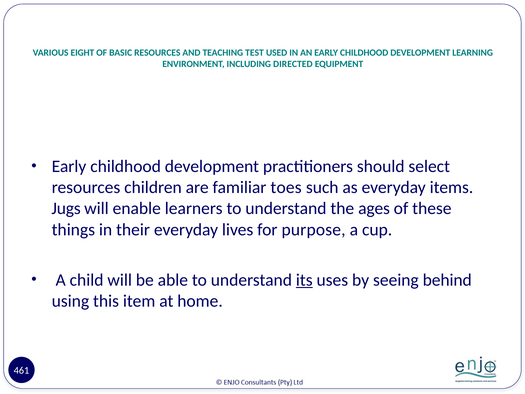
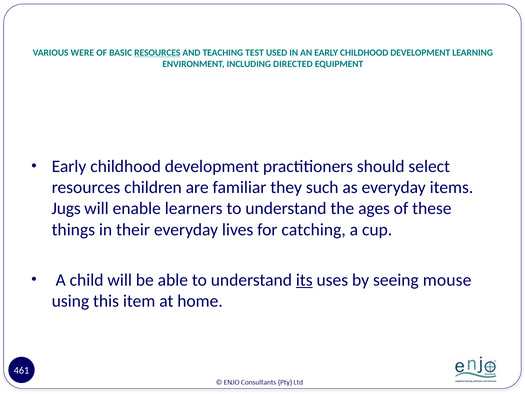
EIGHT: EIGHT -> WERE (82, 53)
RESOURCES underline: none -> present (157, 53)
toes: toes -> they (286, 187)
purpose: purpose -> catching (314, 229)
behind: behind -> mouse (447, 280)
